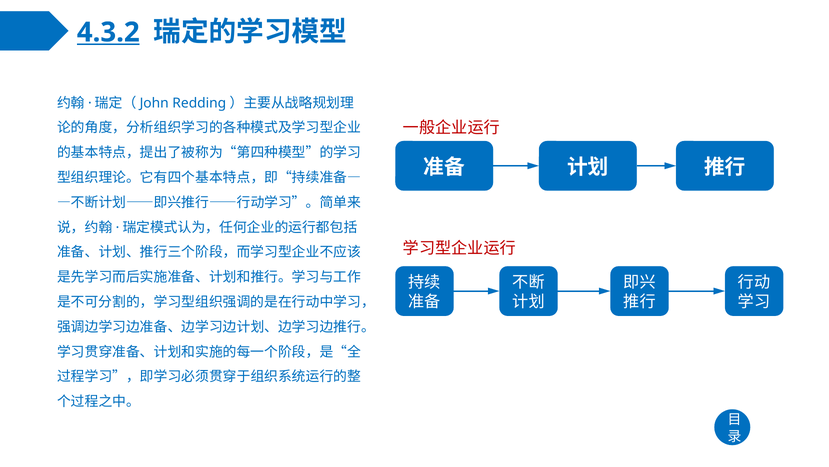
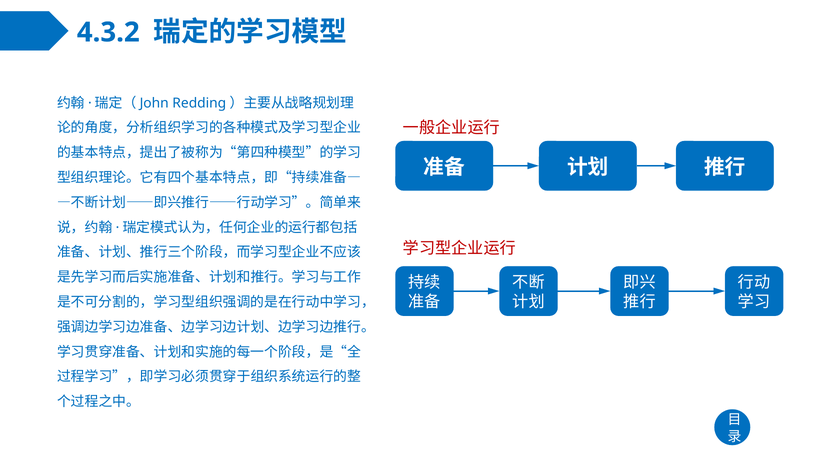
4.3.2 underline: present -> none (108, 32)
